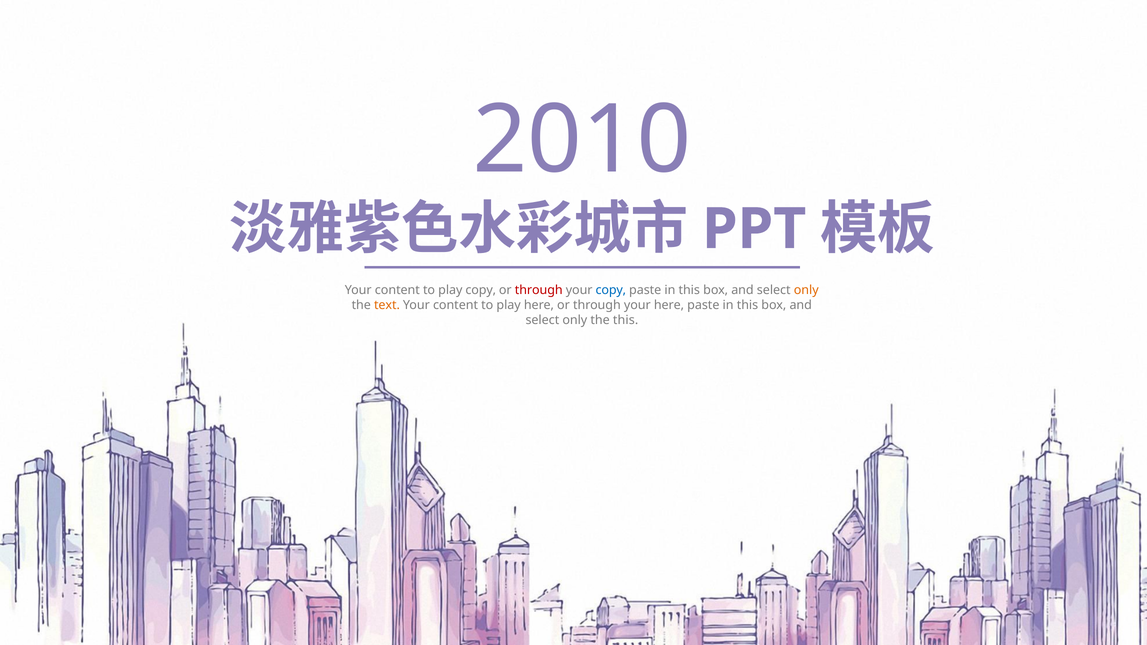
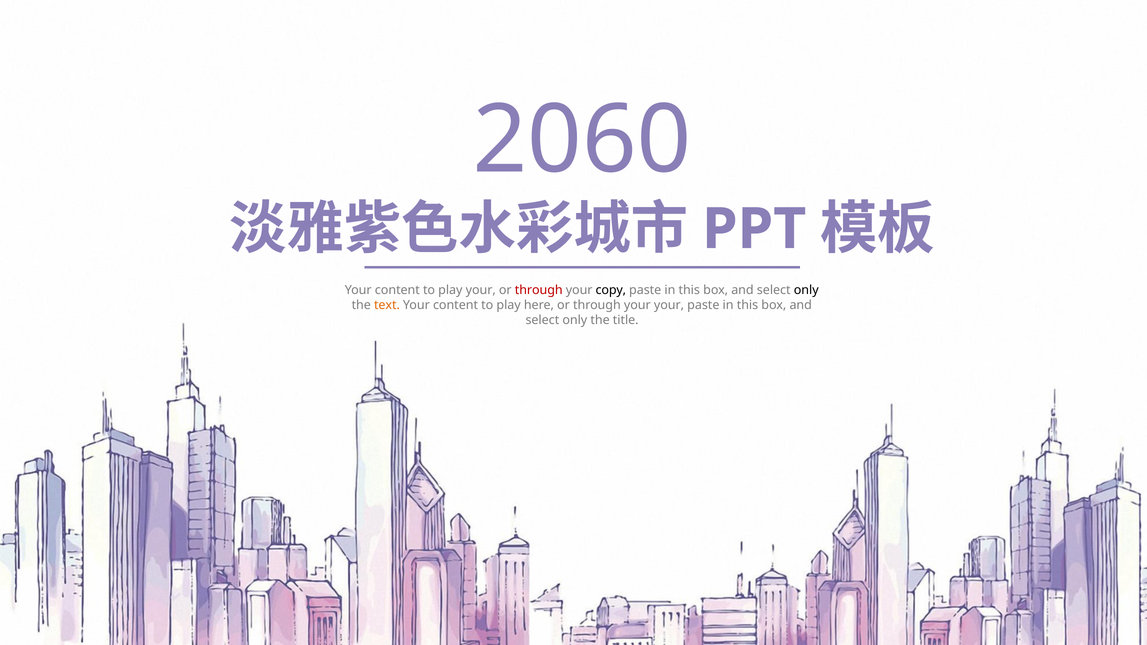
2010: 2010 -> 2060 (582, 140)
play copy: copy -> your (481, 290)
copy colour: blue -> black (611, 290)
only colour: orange -> black (806, 290)
your here: here -> your (669, 305)
the this: this -> title (626, 320)
